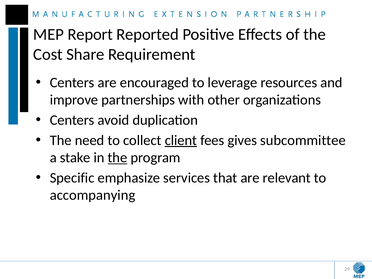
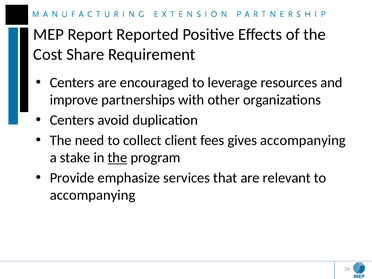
client underline: present -> none (181, 140)
gives subcommittee: subcommittee -> accompanying (303, 140)
Specific: Specific -> Provide (72, 178)
